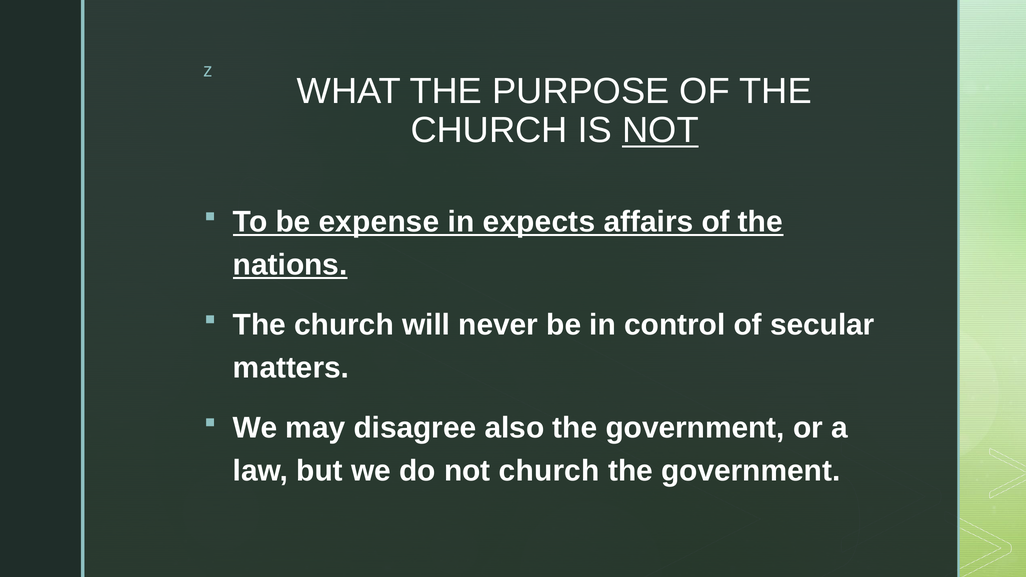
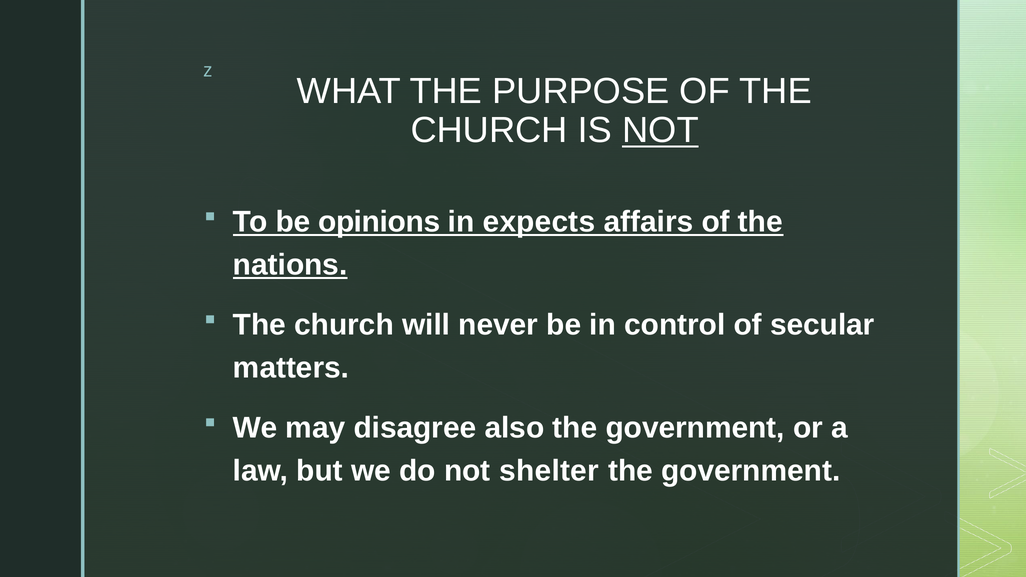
expense: expense -> opinions (379, 222)
not church: church -> shelter (549, 471)
